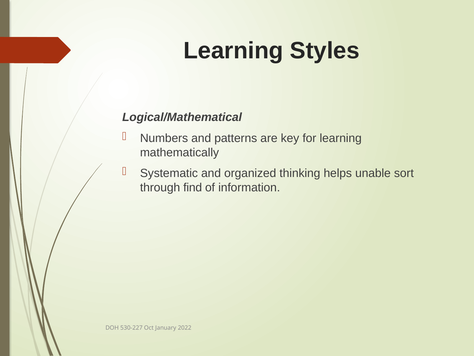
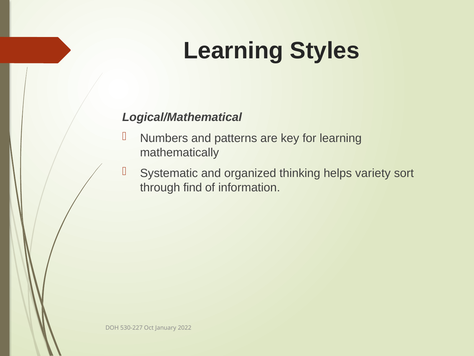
unable: unable -> variety (373, 173)
